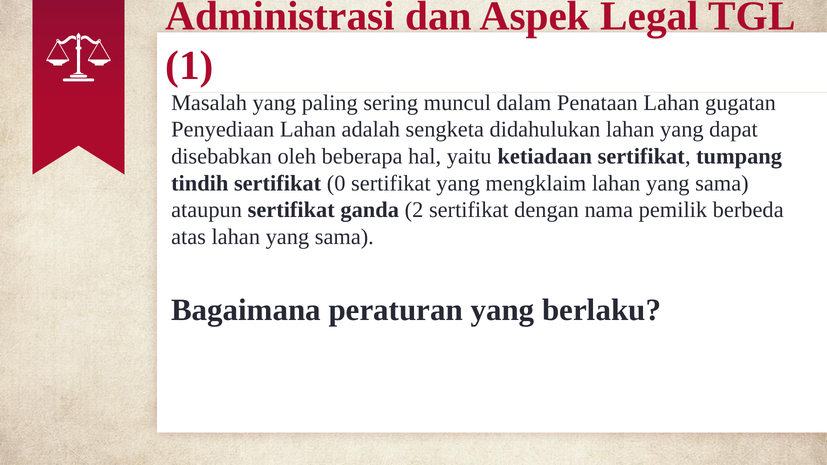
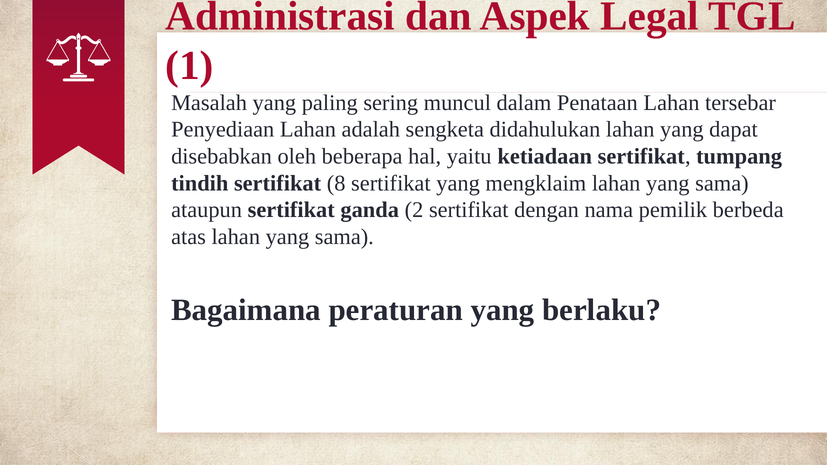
gugatan: gugatan -> tersebar (741, 103)
0: 0 -> 8 (336, 183)
